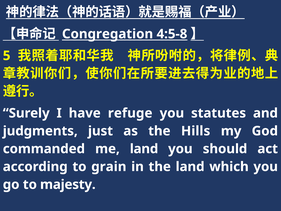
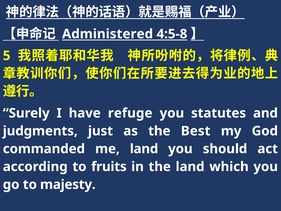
Congregation: Congregation -> Administered (108, 34)
Hills: Hills -> Best (196, 131)
grain: grain -> fruits (109, 166)
